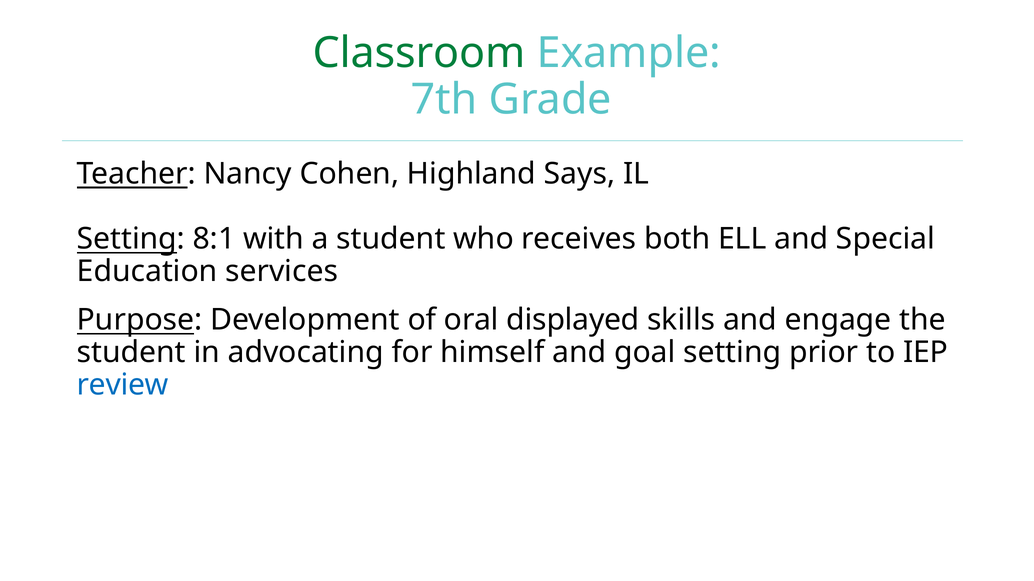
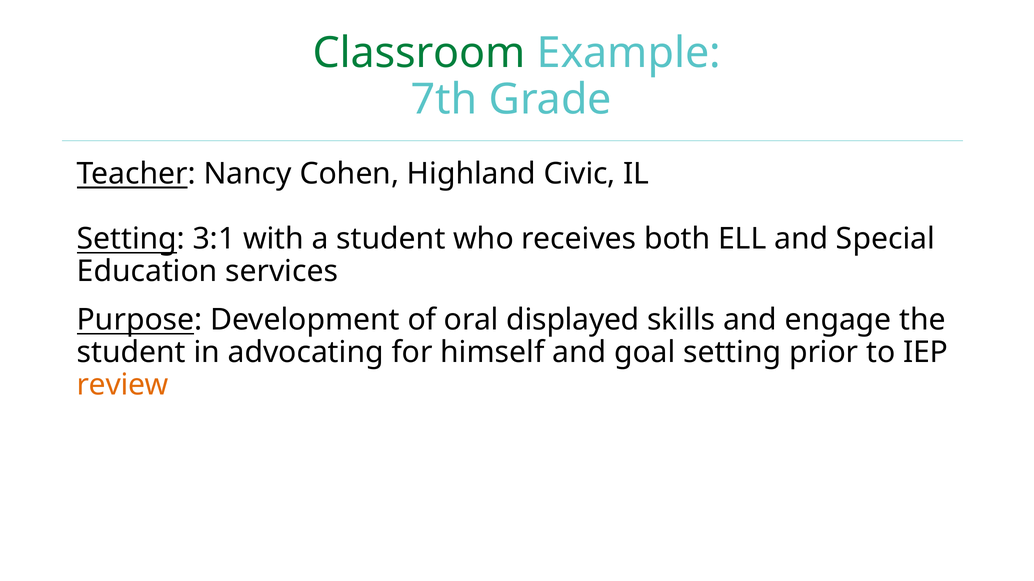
Says: Says -> Civic (580, 174)
8:1: 8:1 -> 3:1 (214, 239)
review colour: blue -> orange (123, 385)
